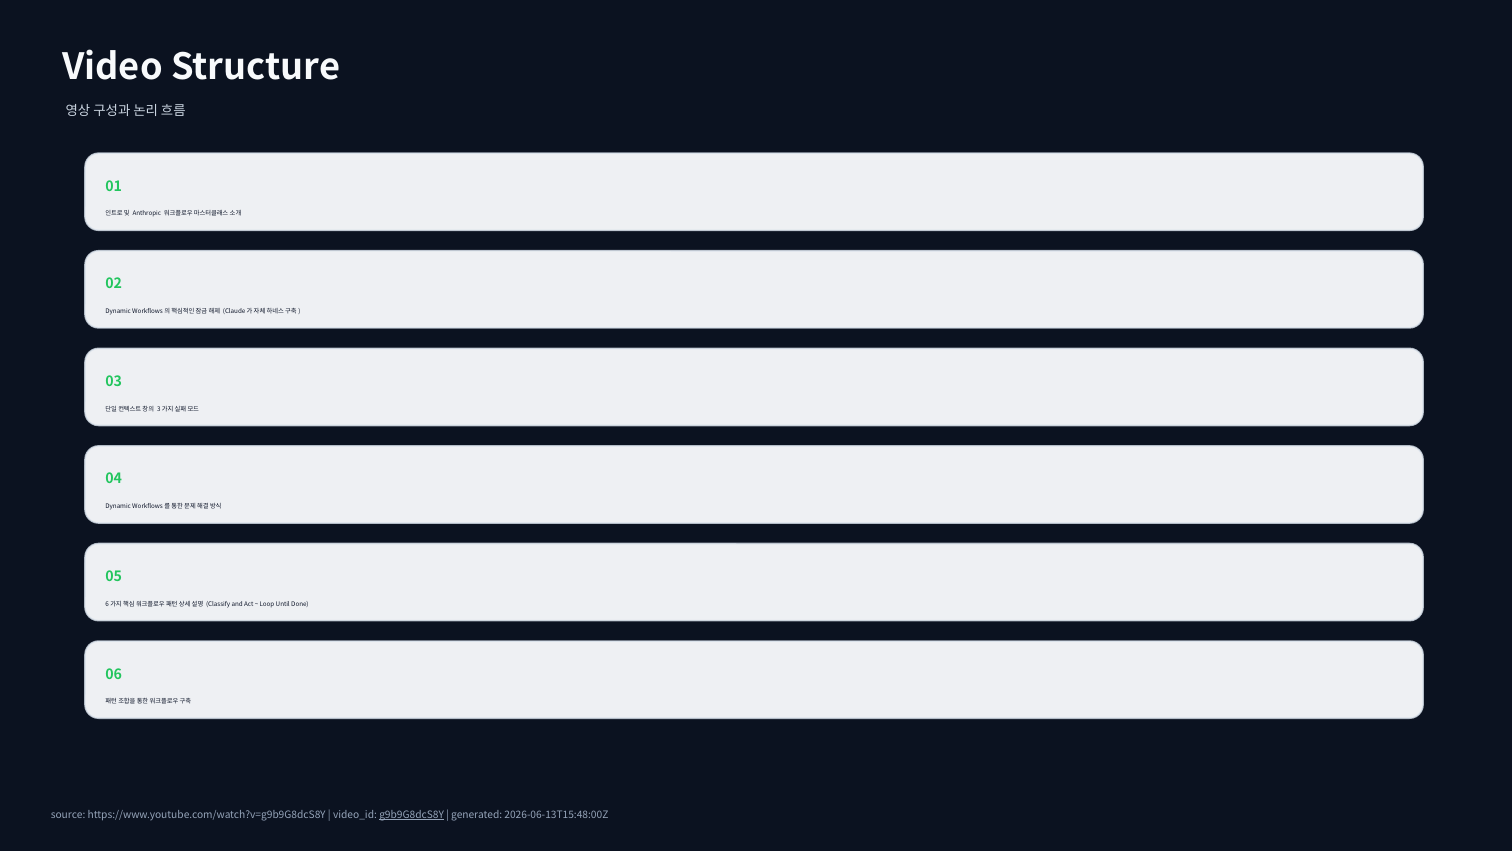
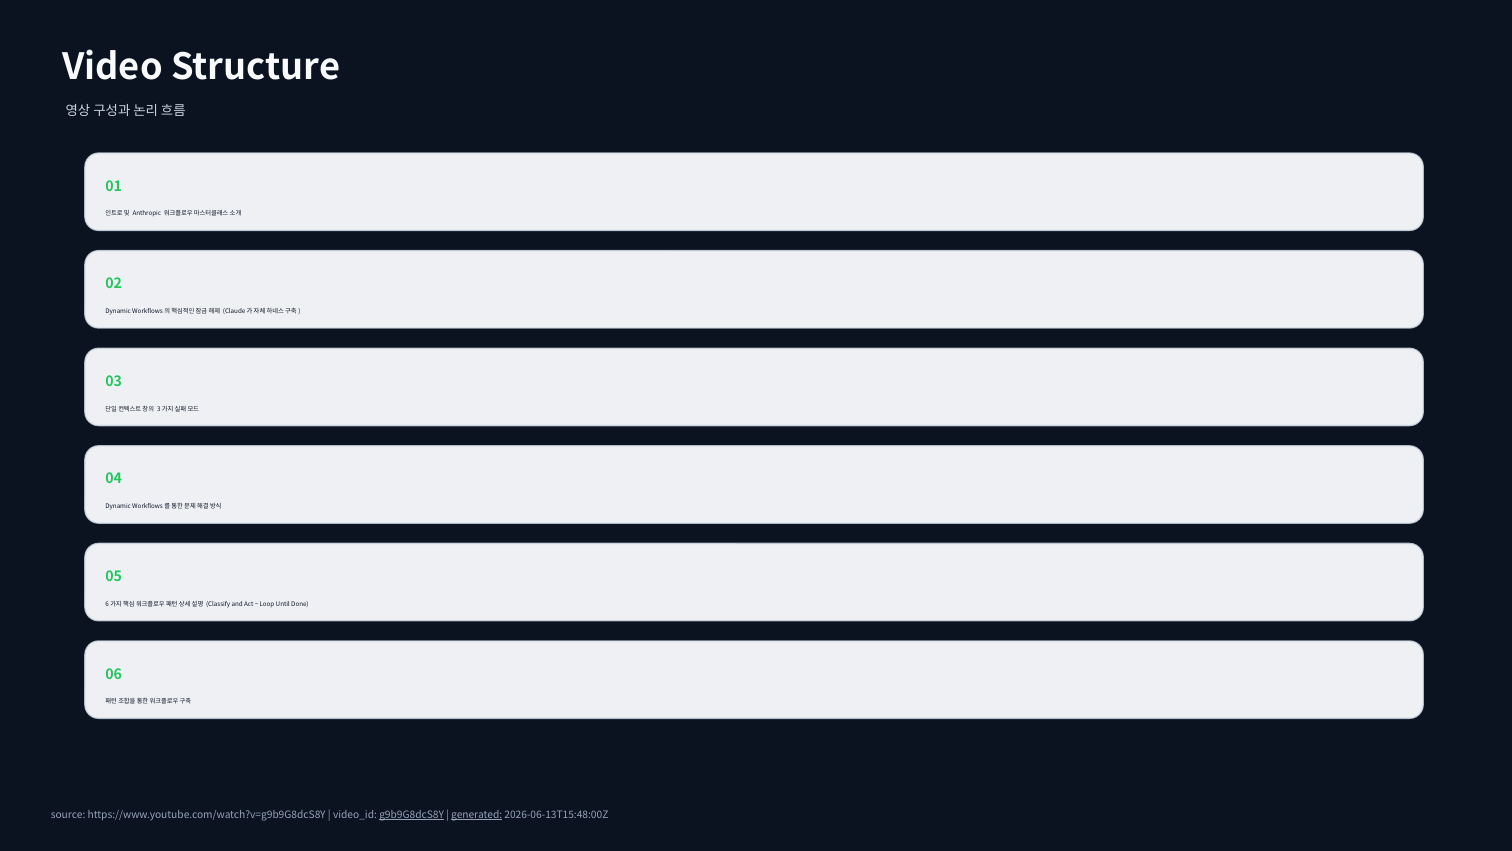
generated underline: none -> present (477, 814)
